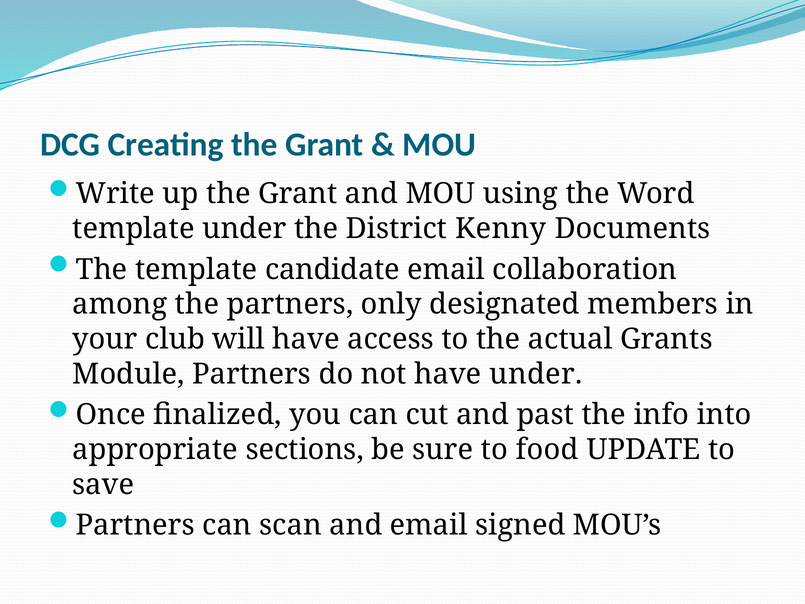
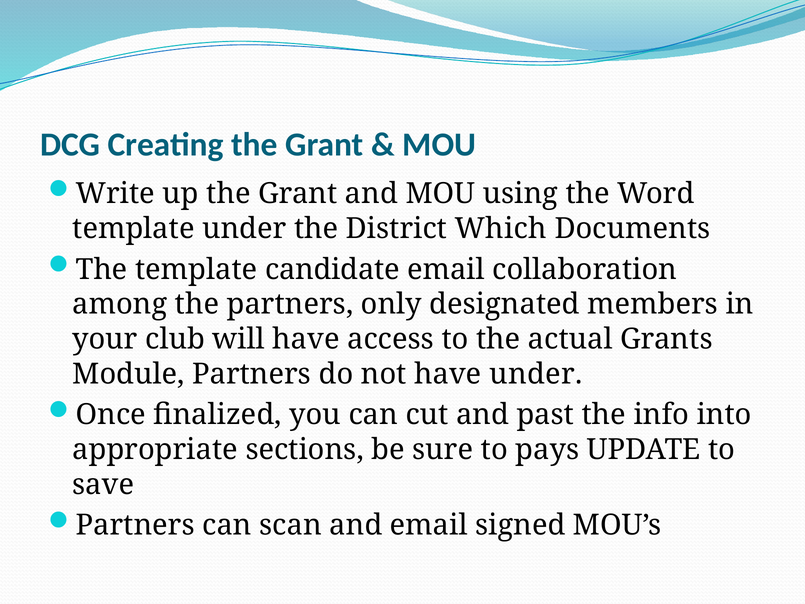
Kenny: Kenny -> Which (501, 229)
food: food -> pays (547, 449)
